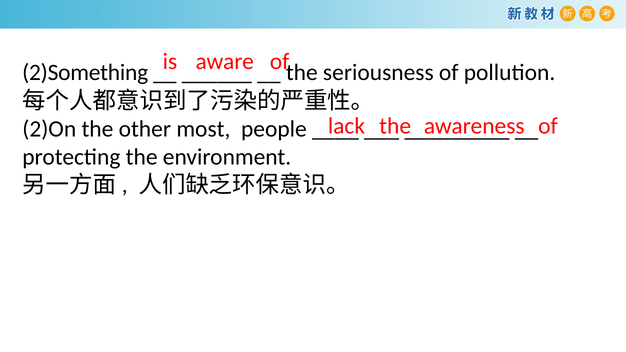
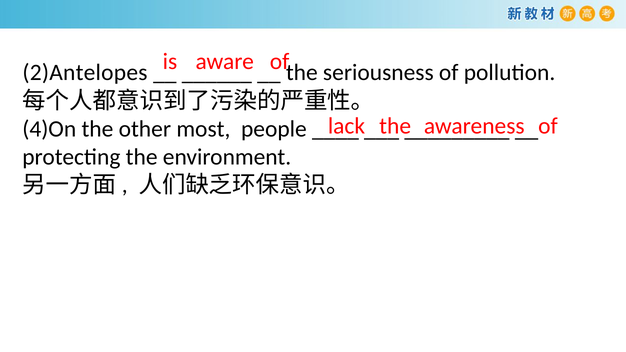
2)Something: 2)Something -> 2)Antelopes (85, 73)
2)On: 2)On -> 4)On (49, 129)
